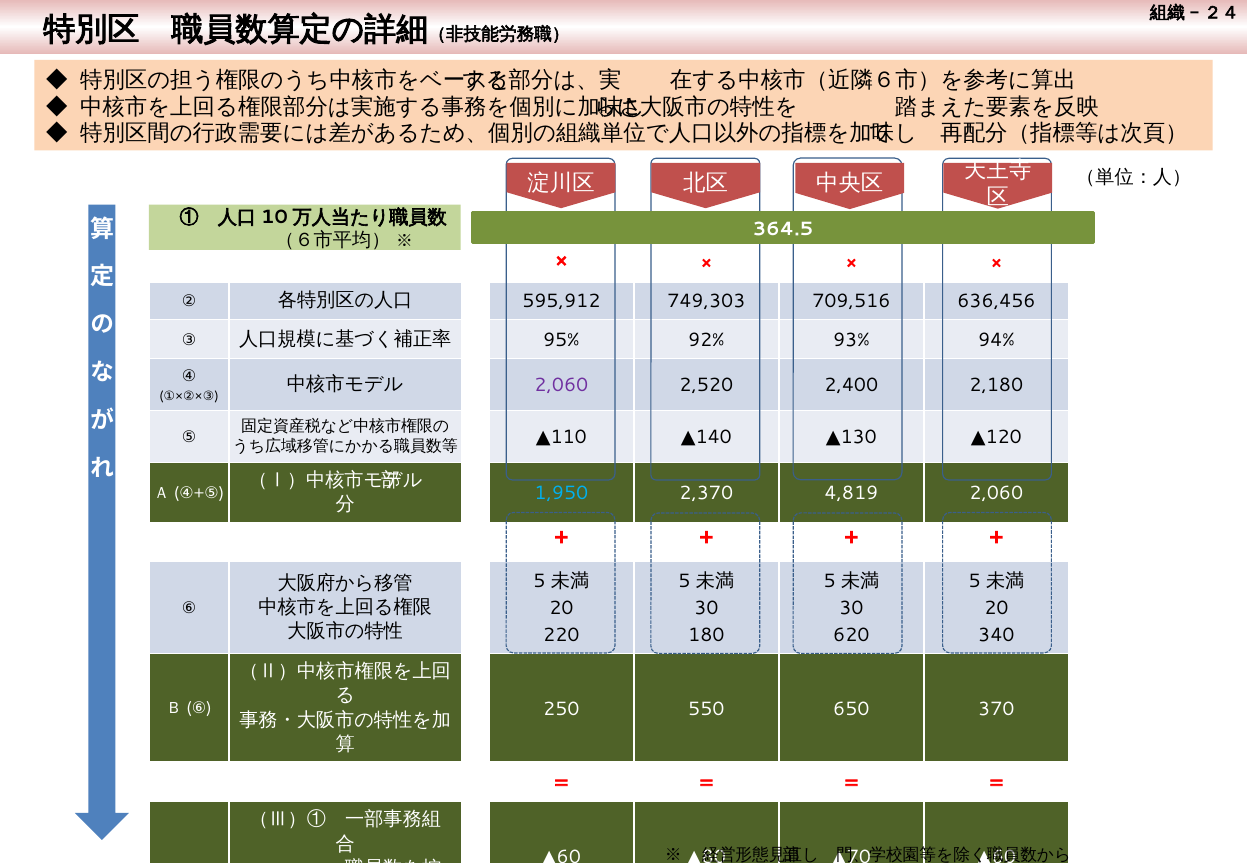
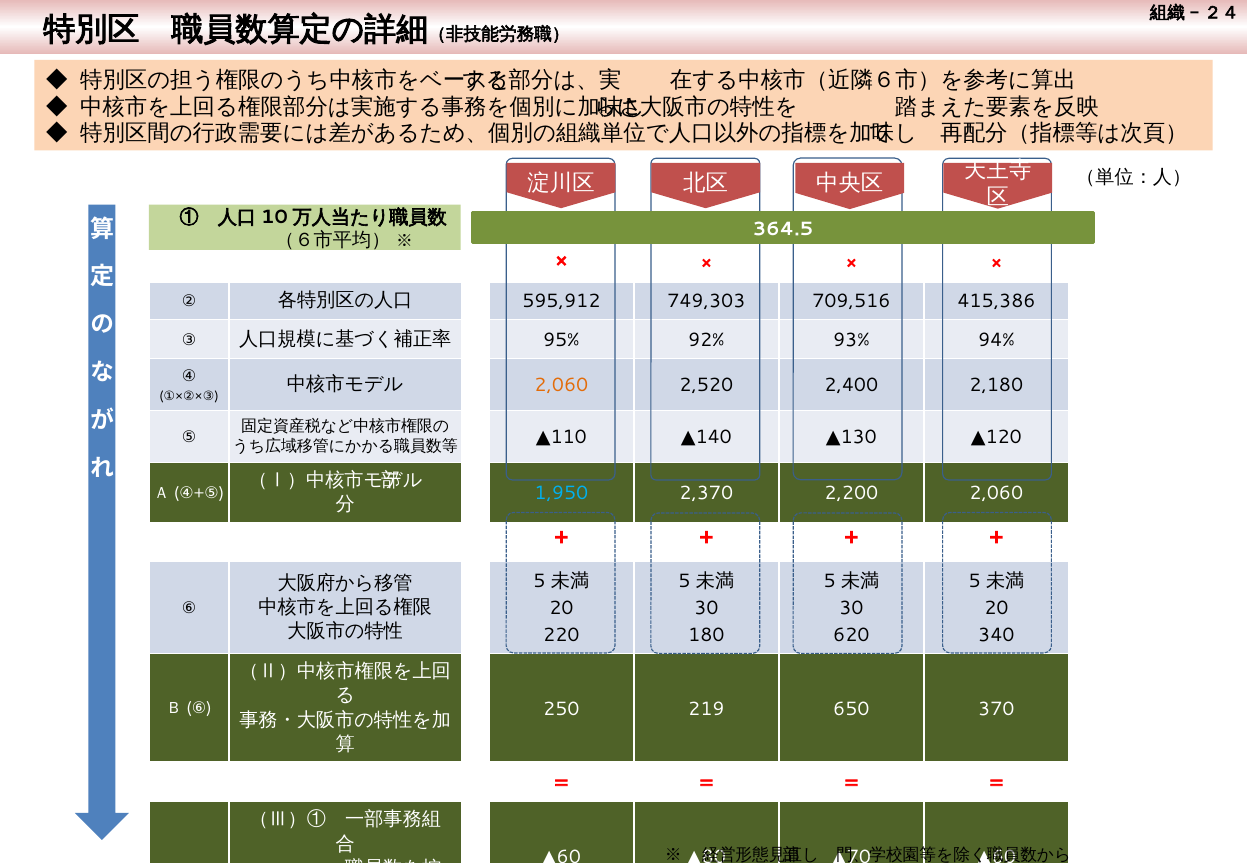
636,456: 636,456 -> 415,386 (996, 301)
2,060 colour: purple -> orange (561, 386)
4,819: 4,819 -> 2,200 (851, 494)
550: 550 -> 219 (706, 709)
